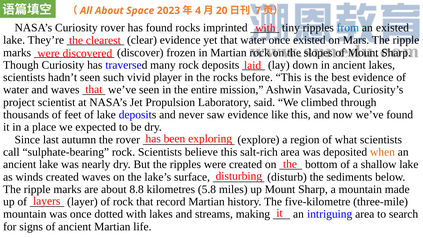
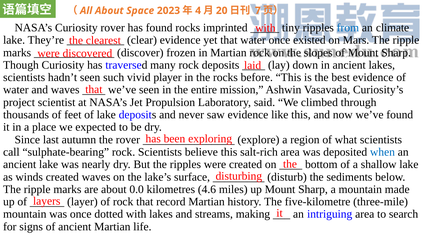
an existed: existed -> climate (393, 28)
when colour: orange -> blue (382, 152)
8.8: 8.8 -> 0.0 (137, 189)
5.8: 5.8 -> 4.6 (207, 189)
